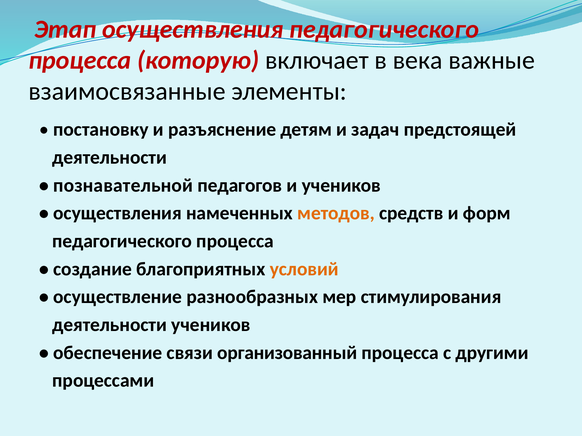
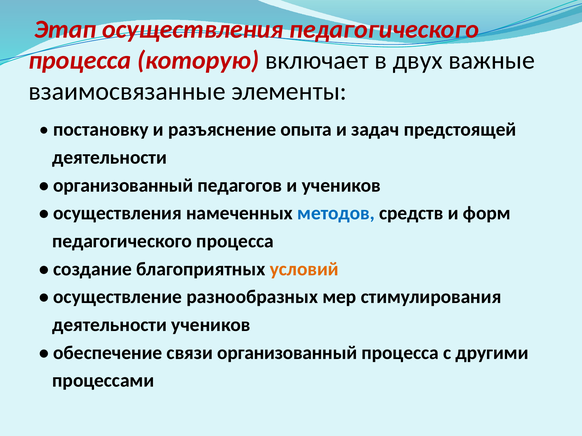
века: века -> двух (418, 60)
детям: детям -> опыта (306, 130)
познавательной: познавательной -> организованный (123, 185)
методов colour: orange -> blue (336, 213)
